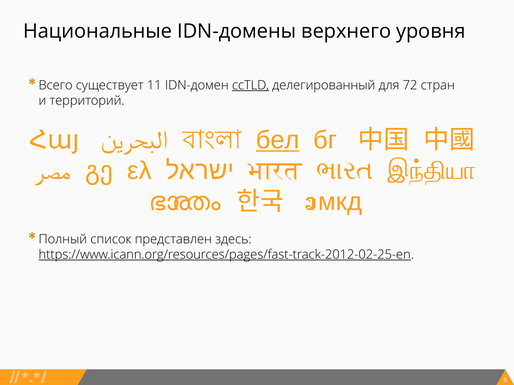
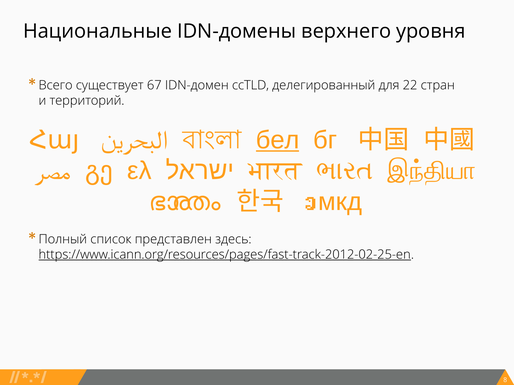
11: 11 -> 67 (154, 85)
ccTLD underline: present -> none (250, 85)
72: 72 -> 22 (410, 85)
